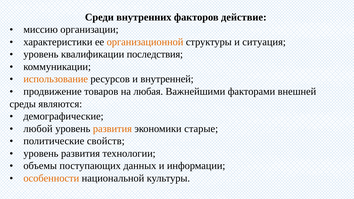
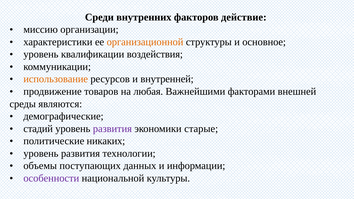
ситуация: ситуация -> основное (264, 42)
последствия: последствия -> воздействия (155, 54)
любой: любой -> стадий (38, 129)
развития colour: orange -> purple (112, 129)
свойств: свойств -> никаких (106, 141)
особенности colour: orange -> purple (51, 178)
